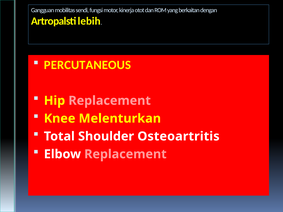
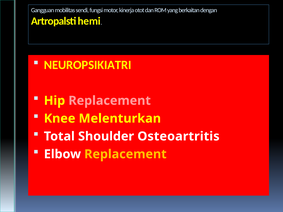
lebih: lebih -> hemi (89, 21)
PERCUTANEOUS: PERCUTANEOUS -> NEUROPSIKIATRI (88, 65)
Replacement colour: pink -> yellow (125, 154)
